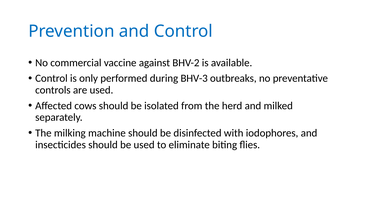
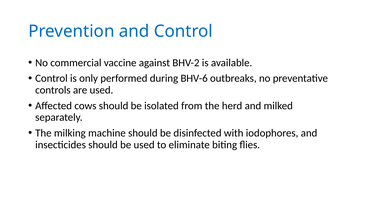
BHV-3: BHV-3 -> BHV-6 (194, 78)
